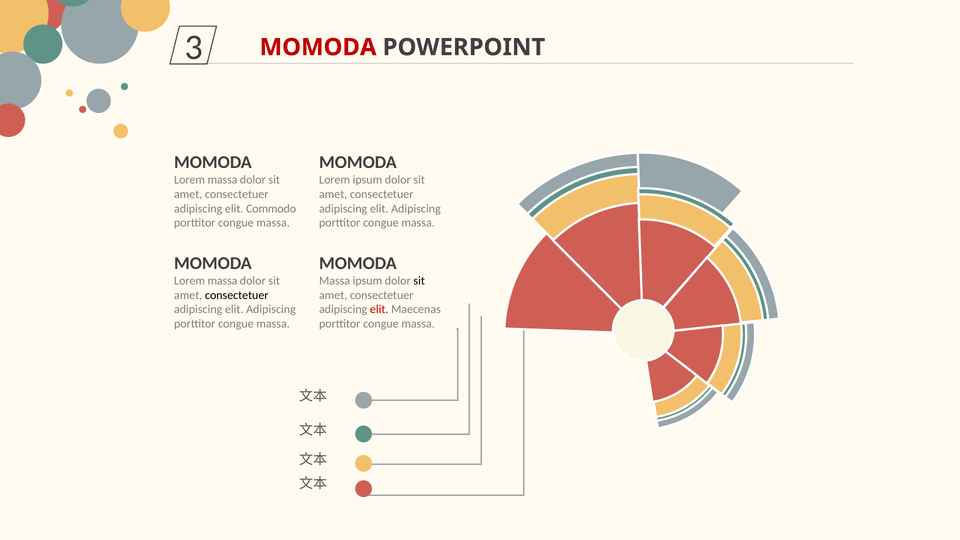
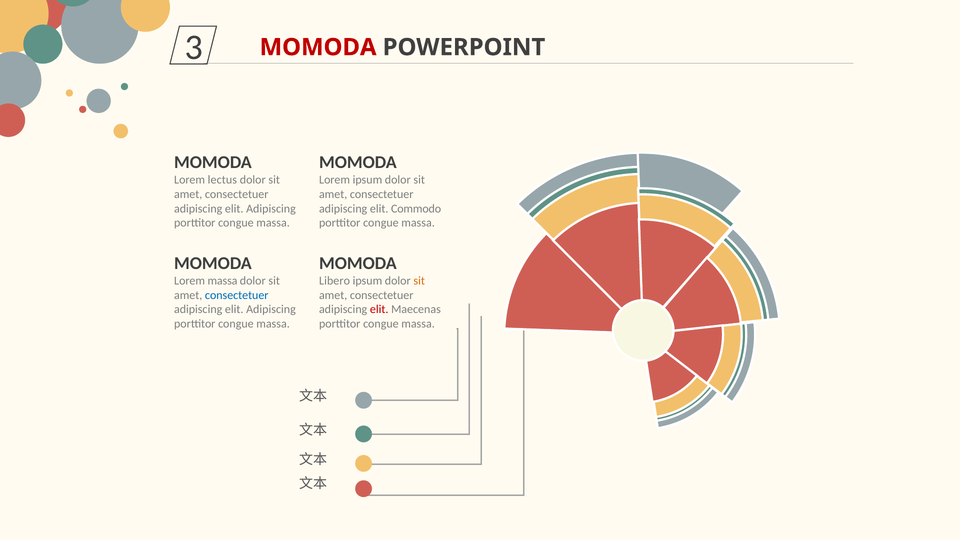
massa: massa -> lectus (222, 180)
Commodo: Commodo -> Adipiscing (271, 209)
Adipiscing: Adipiscing -> Commodo (416, 209)
Massa: Massa -> Libero (335, 281)
sit colour: black -> orange (419, 281)
consectetuer colour: black -> blue (237, 295)
